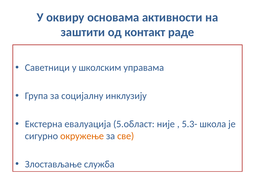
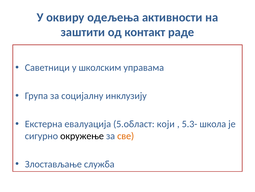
основама: основама -> одељења (113, 17)
није: није -> који (166, 124)
окружење colour: orange -> black (82, 135)
